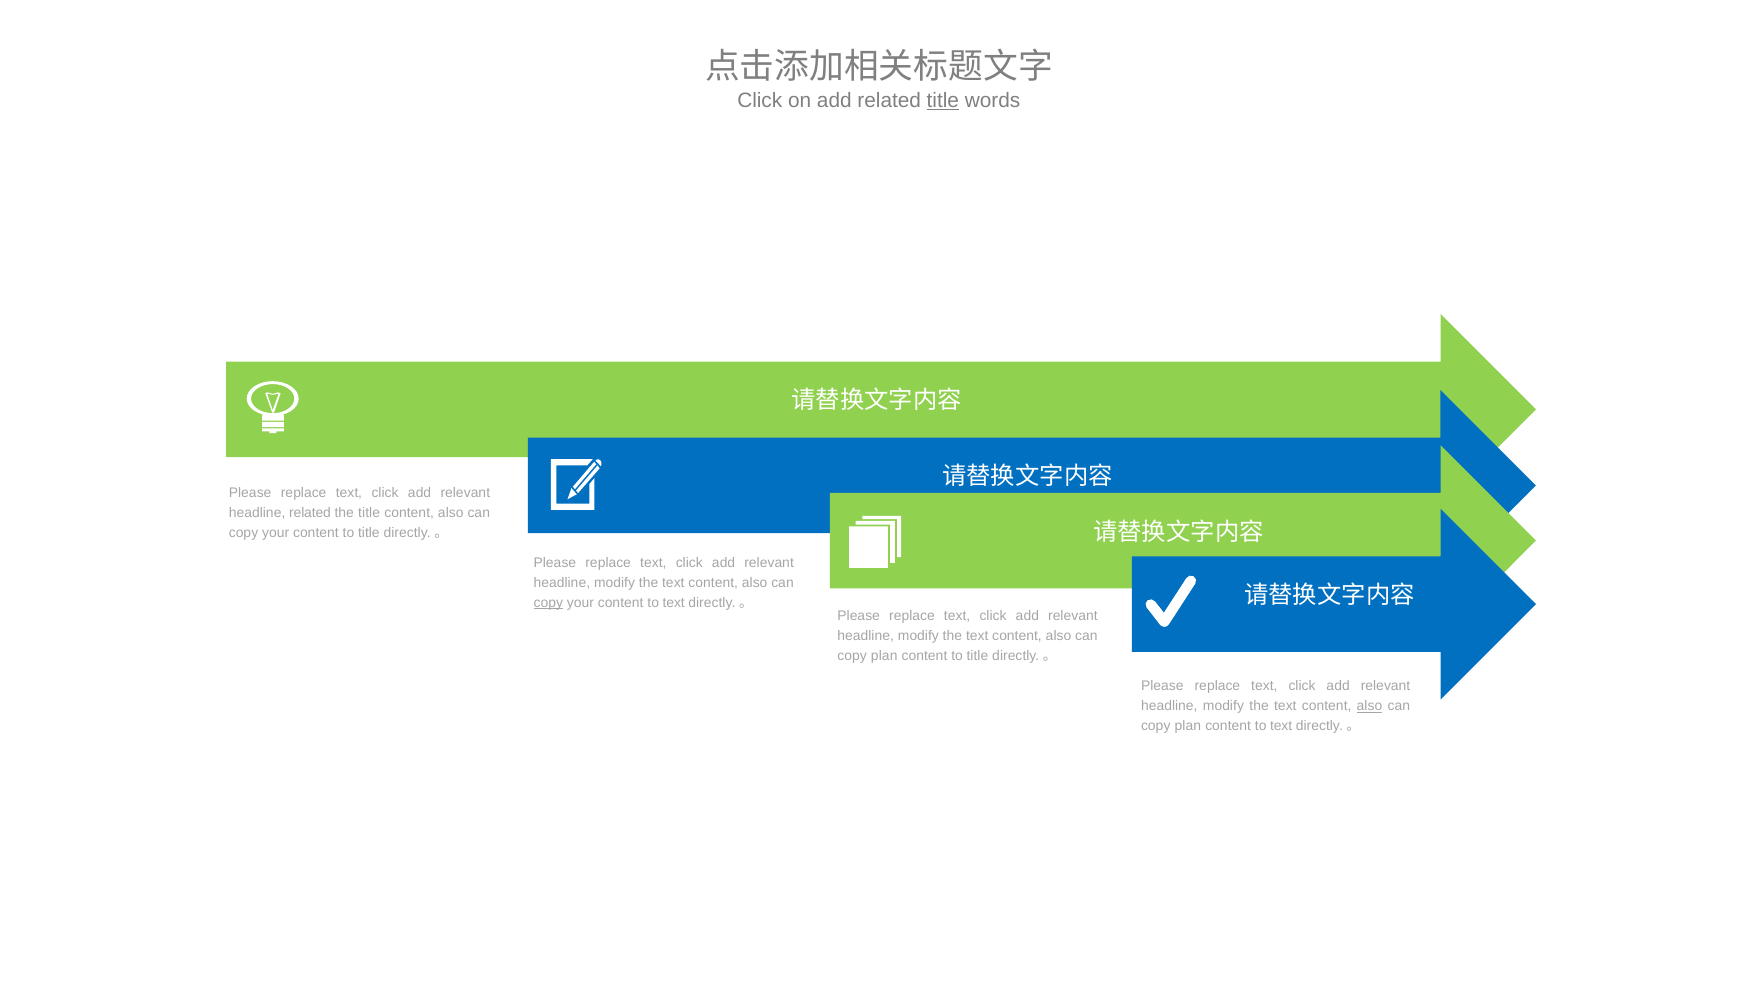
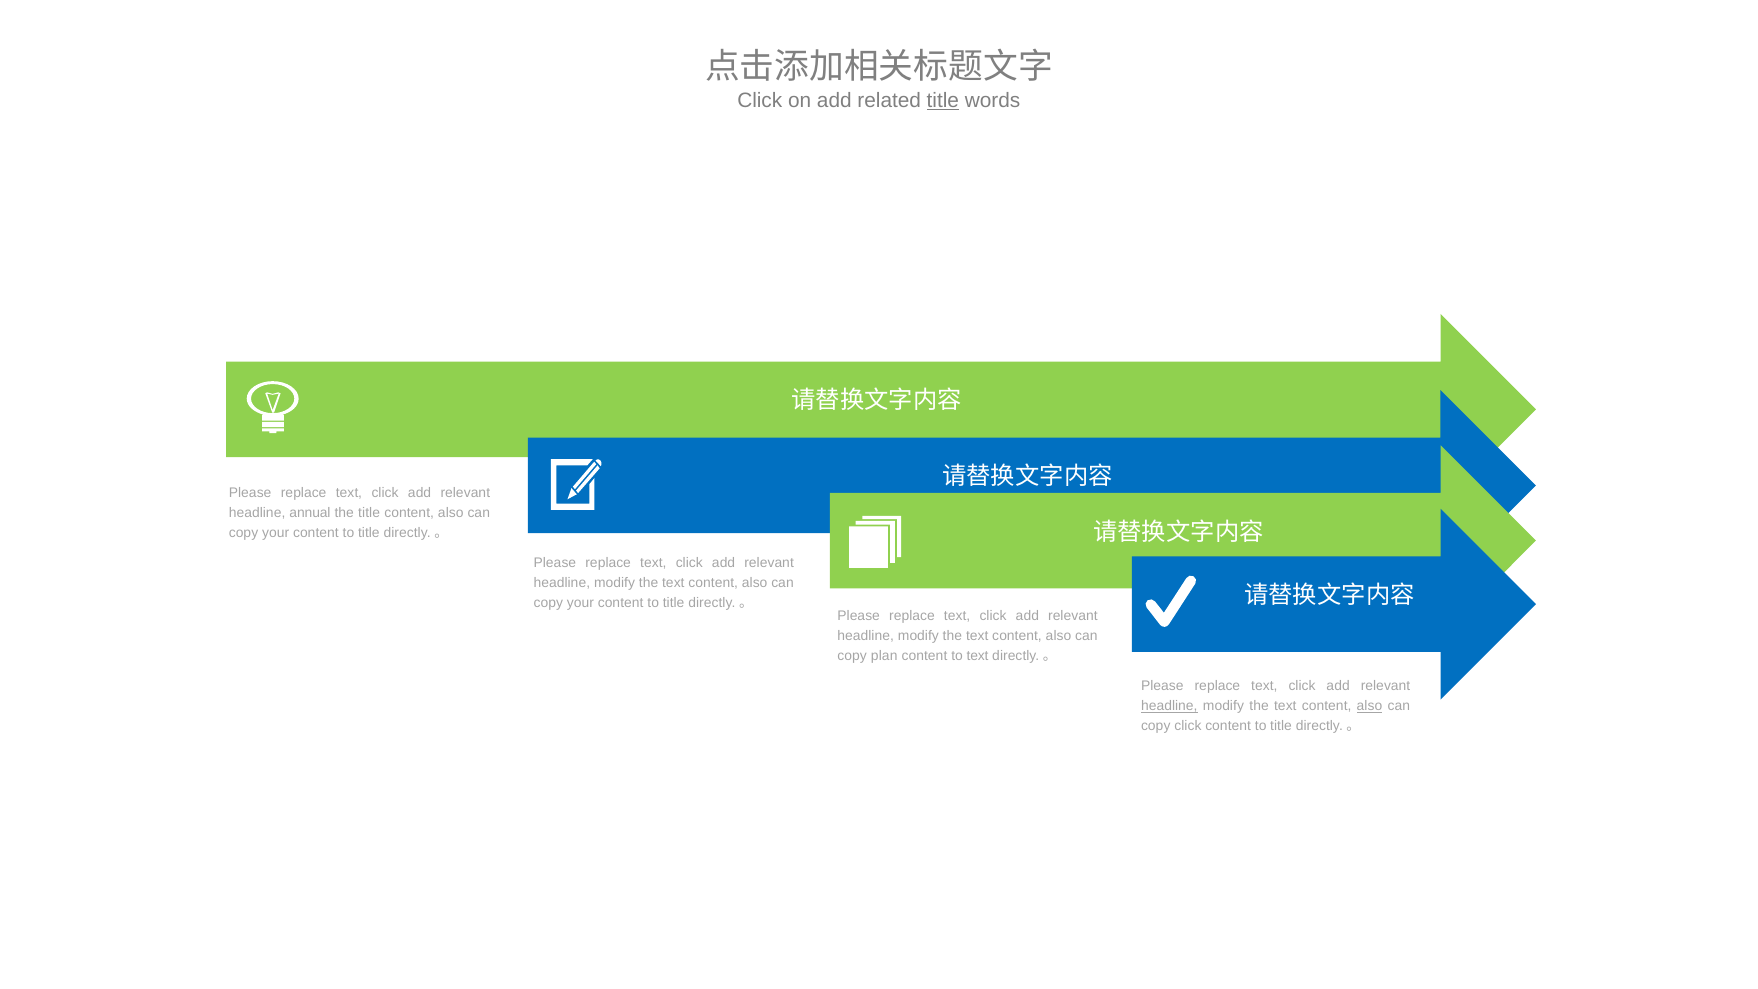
headline related: related -> annual (310, 513)
copy underline: present -> none (548, 603)
text: text -> title (674, 603)
title: title -> text (978, 656)
headline underline: none -> present (1169, 706)
plan: plan -> click (1188, 726)
text: text -> title (1281, 726)
